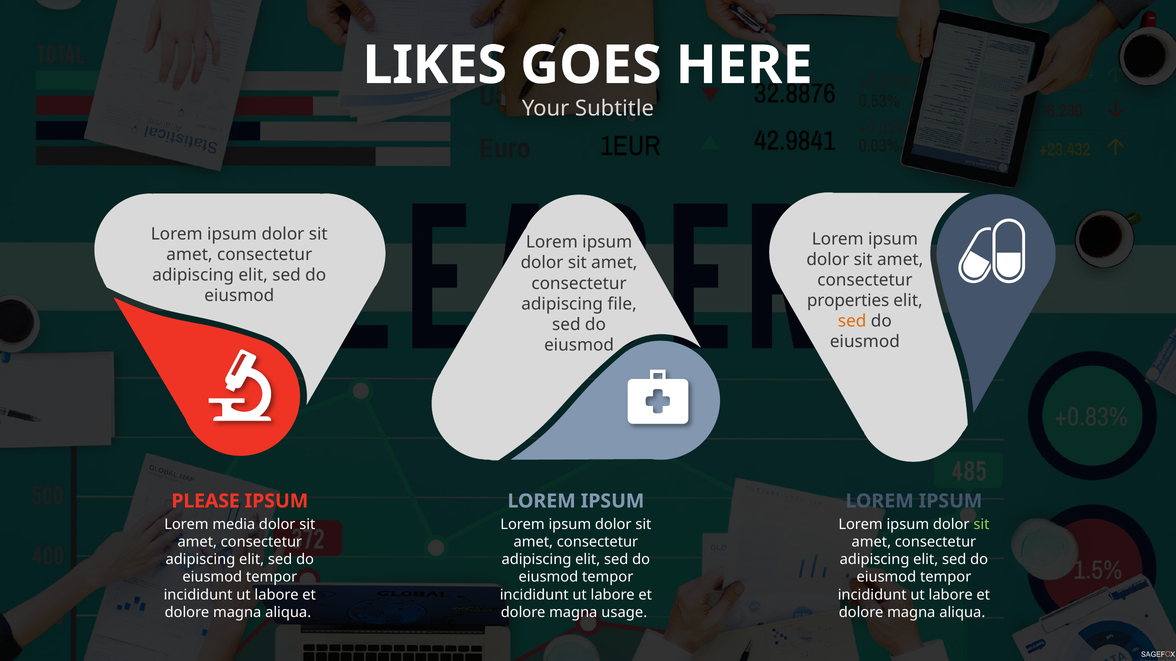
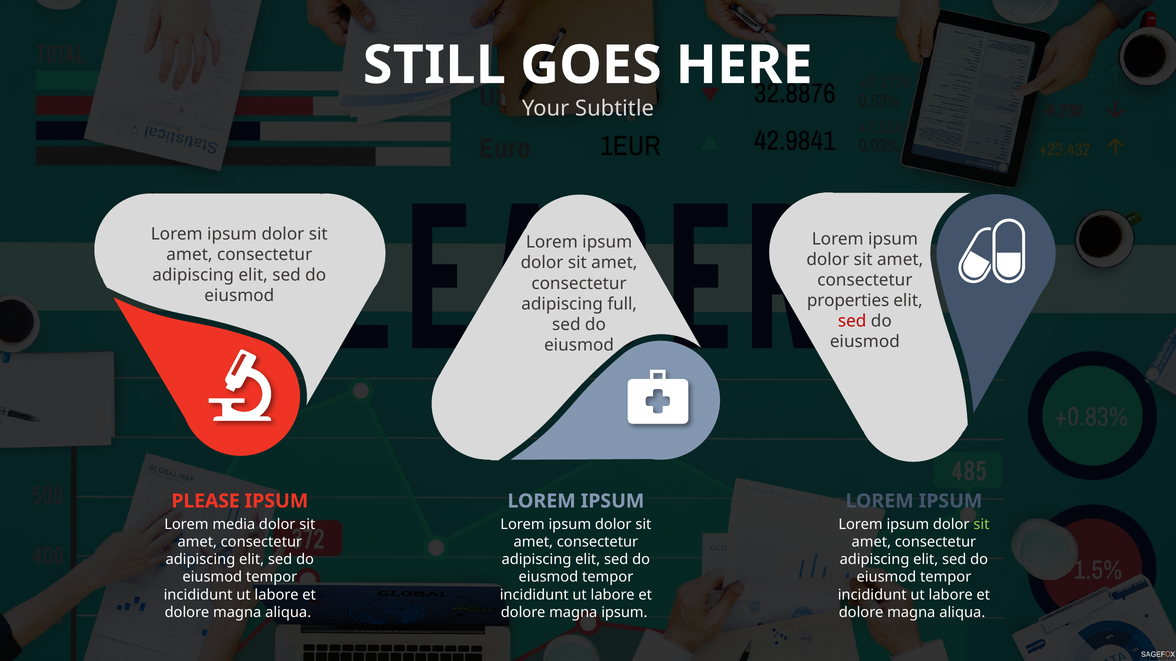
LIKES: LIKES -> STILL (434, 65)
file: file -> full (622, 304)
sed colour: orange -> red (852, 321)
magna usage: usage -> ipsum (624, 613)
